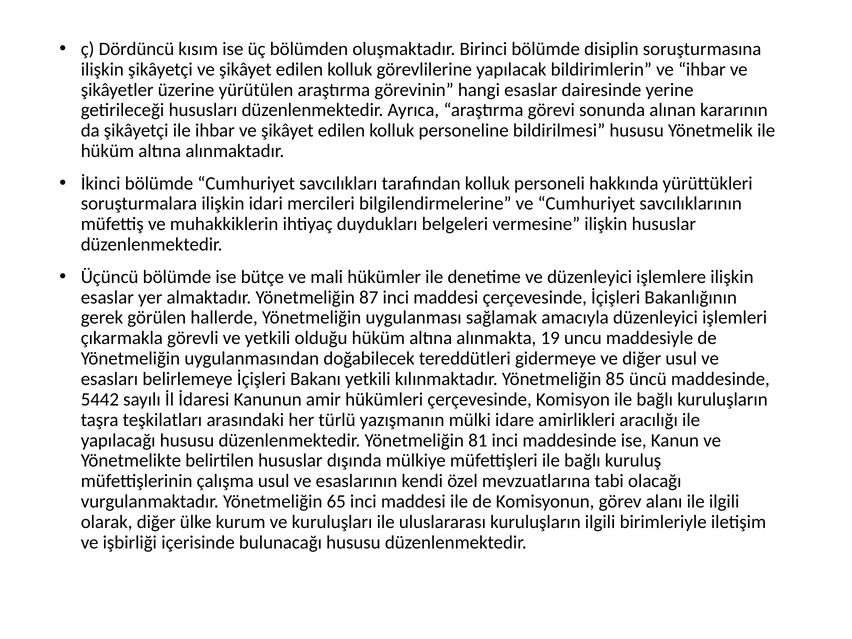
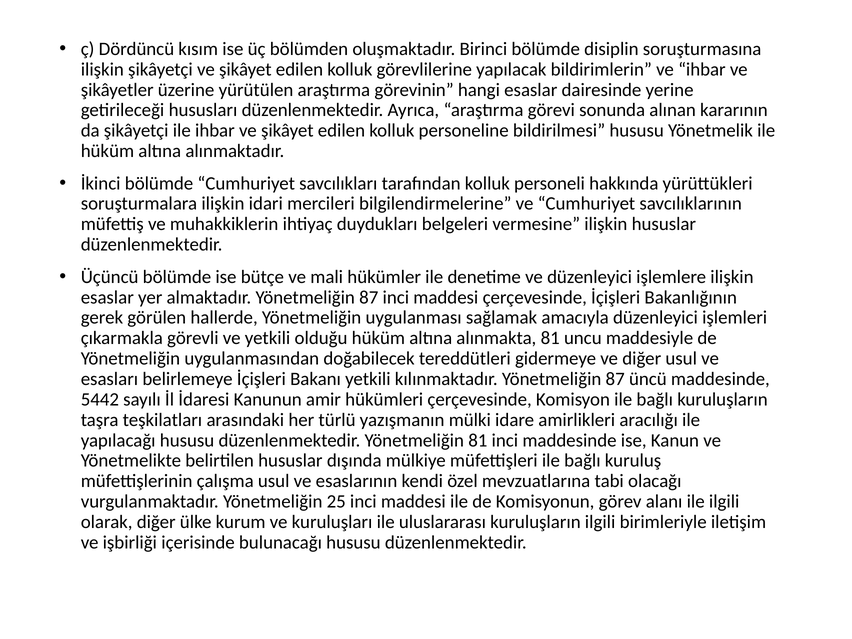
alınmakta 19: 19 -> 81 (550, 338)
kılınmaktadır Yönetmeliğin 85: 85 -> 87 (615, 379)
65: 65 -> 25 (336, 502)
